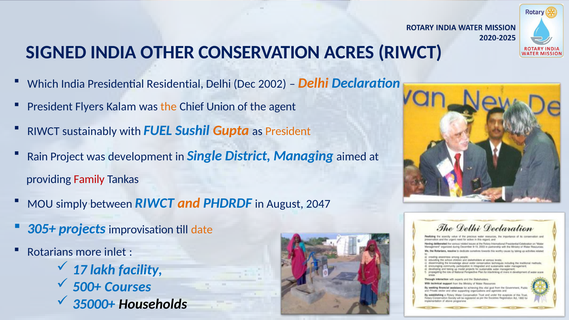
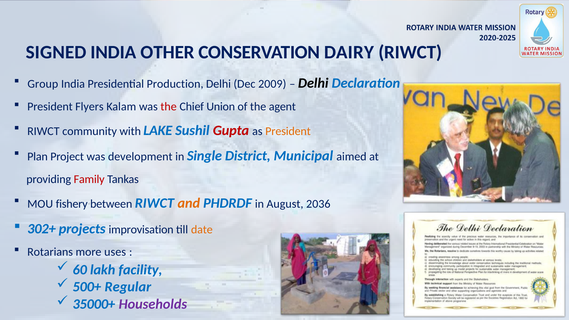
ACRES: ACRES -> DAIRY (349, 52)
Which: Which -> Group (43, 84)
Residential: Residential -> Production (175, 84)
2002: 2002 -> 2009 (272, 84)
Delhi colour: orange -> black (313, 83)
the colour: orange -> red (169, 107)
sustainably: sustainably -> community (90, 131)
FUEL: FUEL -> LAKE (158, 131)
Gupta colour: orange -> red (231, 131)
Rain: Rain -> Plan (38, 157)
Managing: Managing -> Municipal (303, 156)
simply: simply -> fishery (72, 204)
2047: 2047 -> 2036 (318, 204)
305+: 305+ -> 302+ (42, 229)
inlet: inlet -> uses (115, 252)
17: 17 -> 60 (80, 270)
Courses: Courses -> Regular (128, 287)
Households colour: black -> purple (153, 304)
